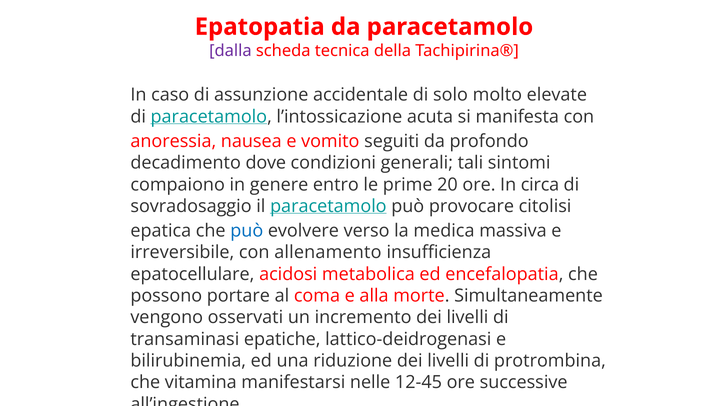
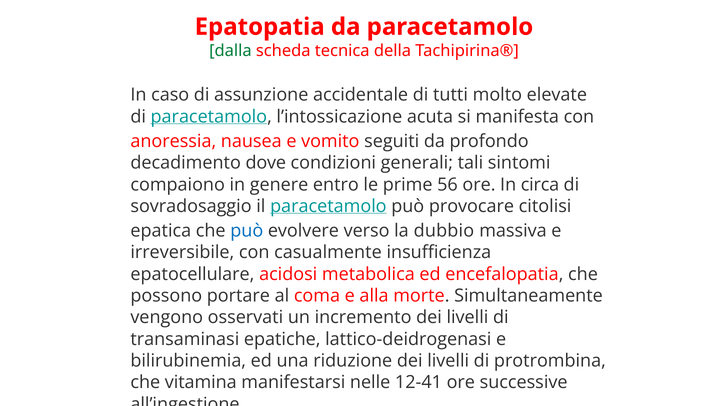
dalla colour: purple -> green (230, 51)
solo: solo -> tutti (450, 95)
20: 20 -> 56 (447, 184)
medica: medica -> dubbio (444, 231)
allenamento: allenamento -> casualmente (328, 252)
12-45: 12-45 -> 12-41 (418, 382)
